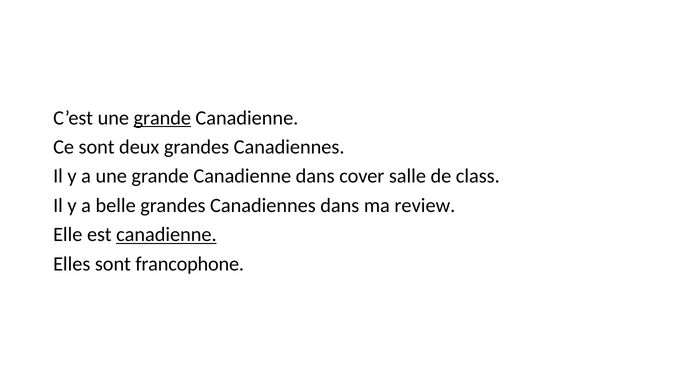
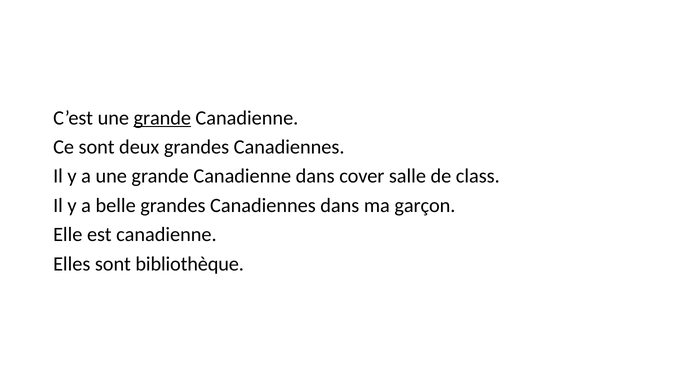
review: review -> garçon (425, 206)
canadienne underline: present -> none (166, 235)
francophone: francophone -> bibliothèque (190, 264)
